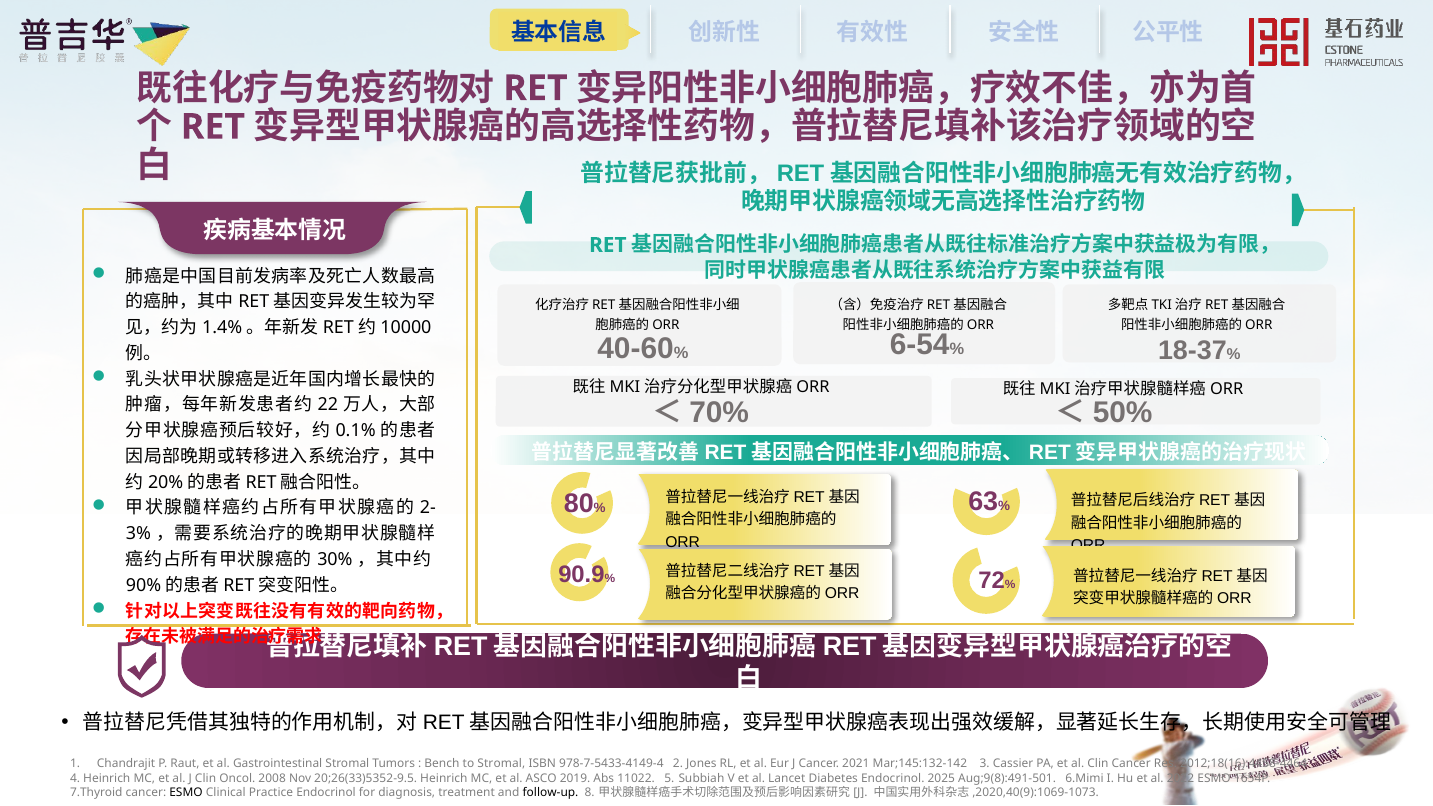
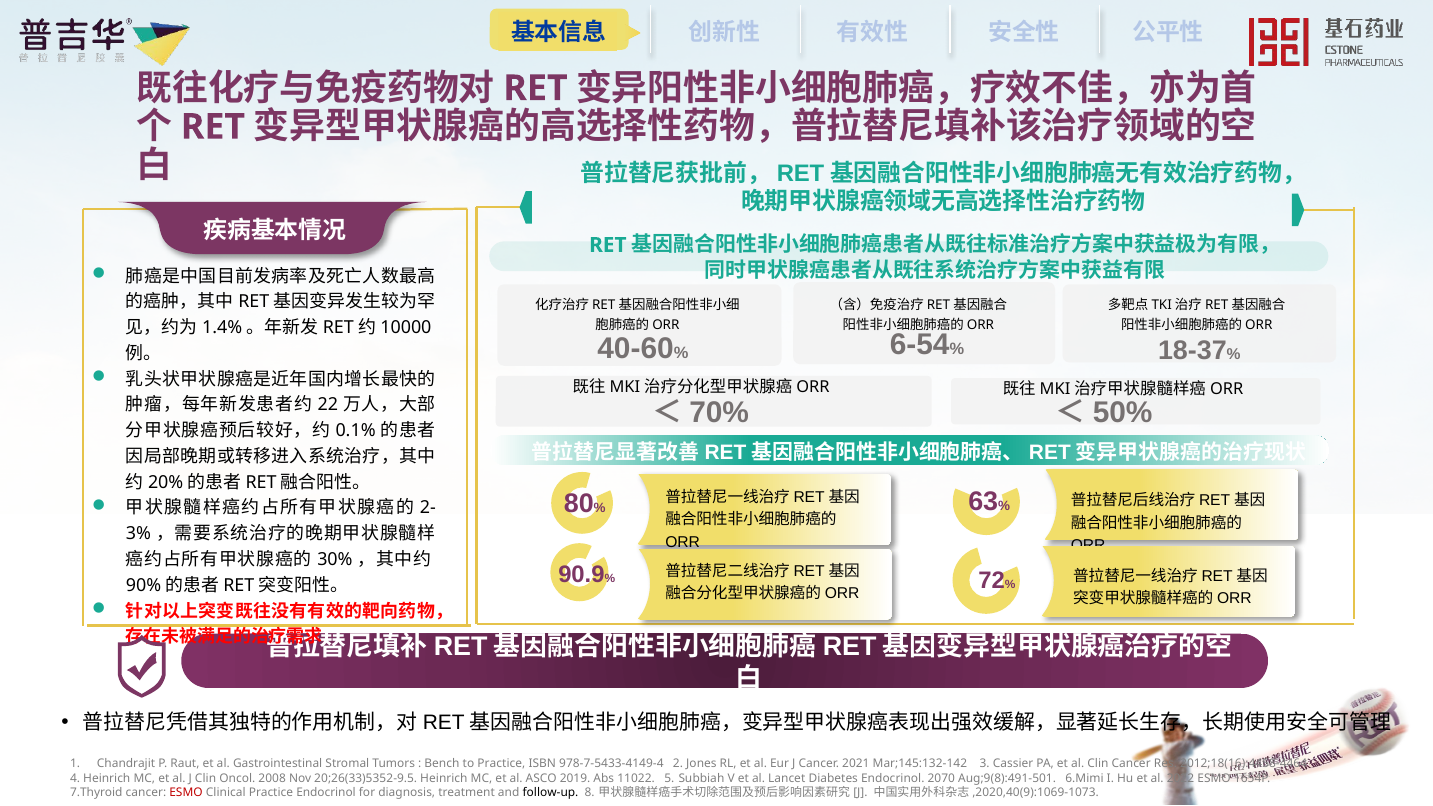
to Stromal: Stromal -> Practice (501, 764)
2025: 2025 -> 2070 (941, 778)
ESMO colour: black -> red (186, 792)
